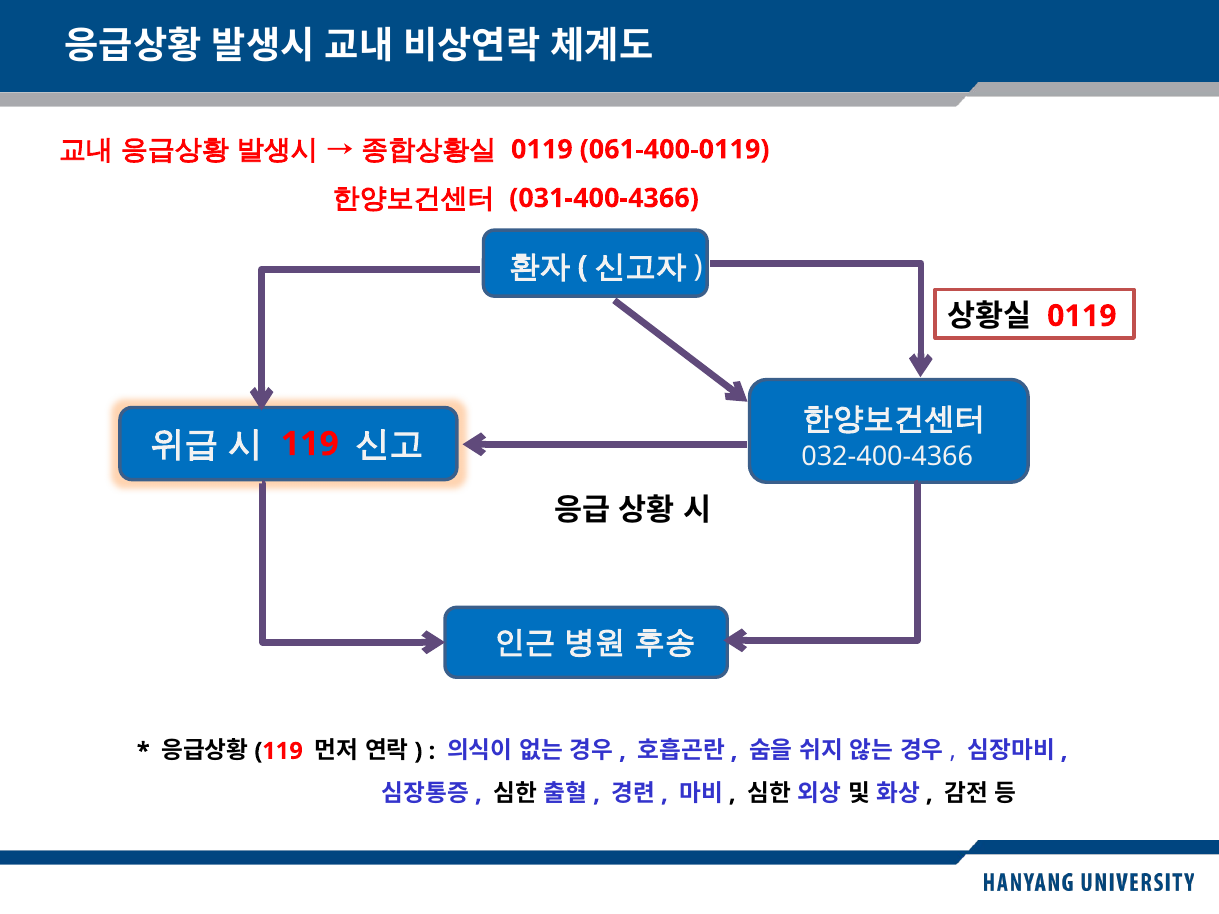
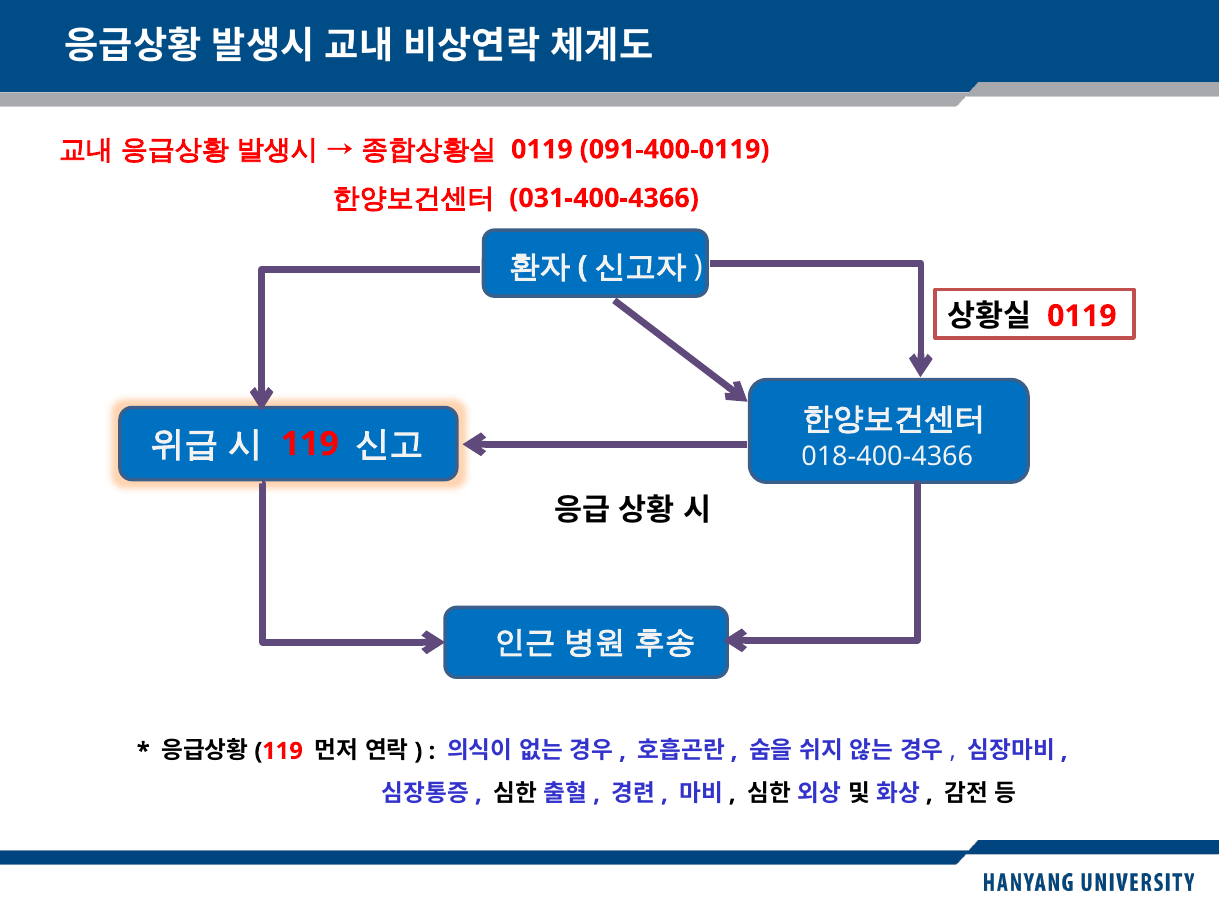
061-400-0119: 061-400-0119 -> 091-400-0119 (675, 150)
032-400-4366: 032-400-4366 -> 018-400-4366 (887, 457)
